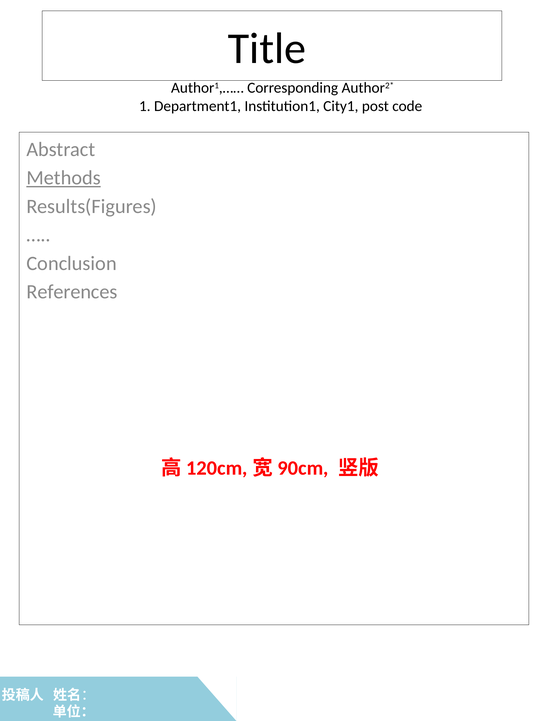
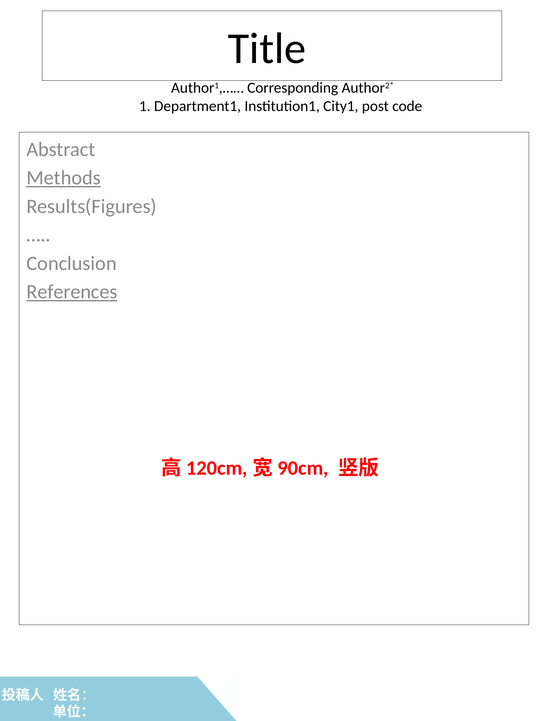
References underline: none -> present (72, 292)
